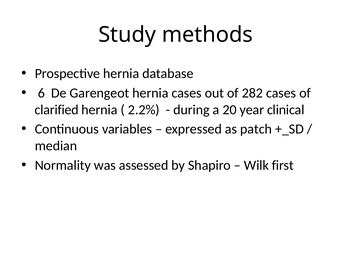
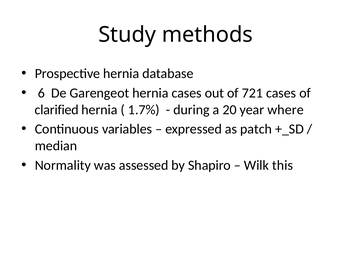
282: 282 -> 721 (252, 93)
2.2%: 2.2% -> 1.7% (144, 110)
clinical: clinical -> where (286, 110)
first: first -> this (283, 165)
